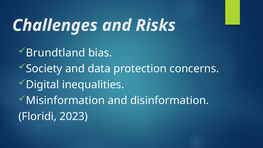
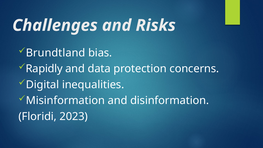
Society: Society -> Rapidly (44, 69)
